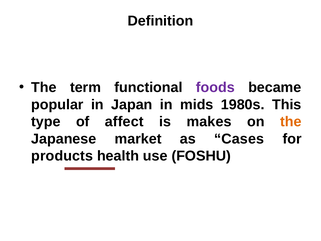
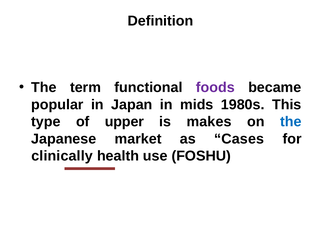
affect: affect -> upper (124, 122)
the colour: orange -> blue (291, 122)
products: products -> clinically (62, 156)
